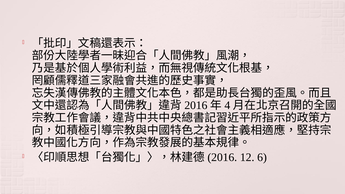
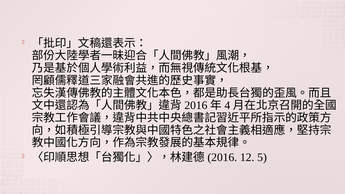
6: 6 -> 5 (262, 157)
